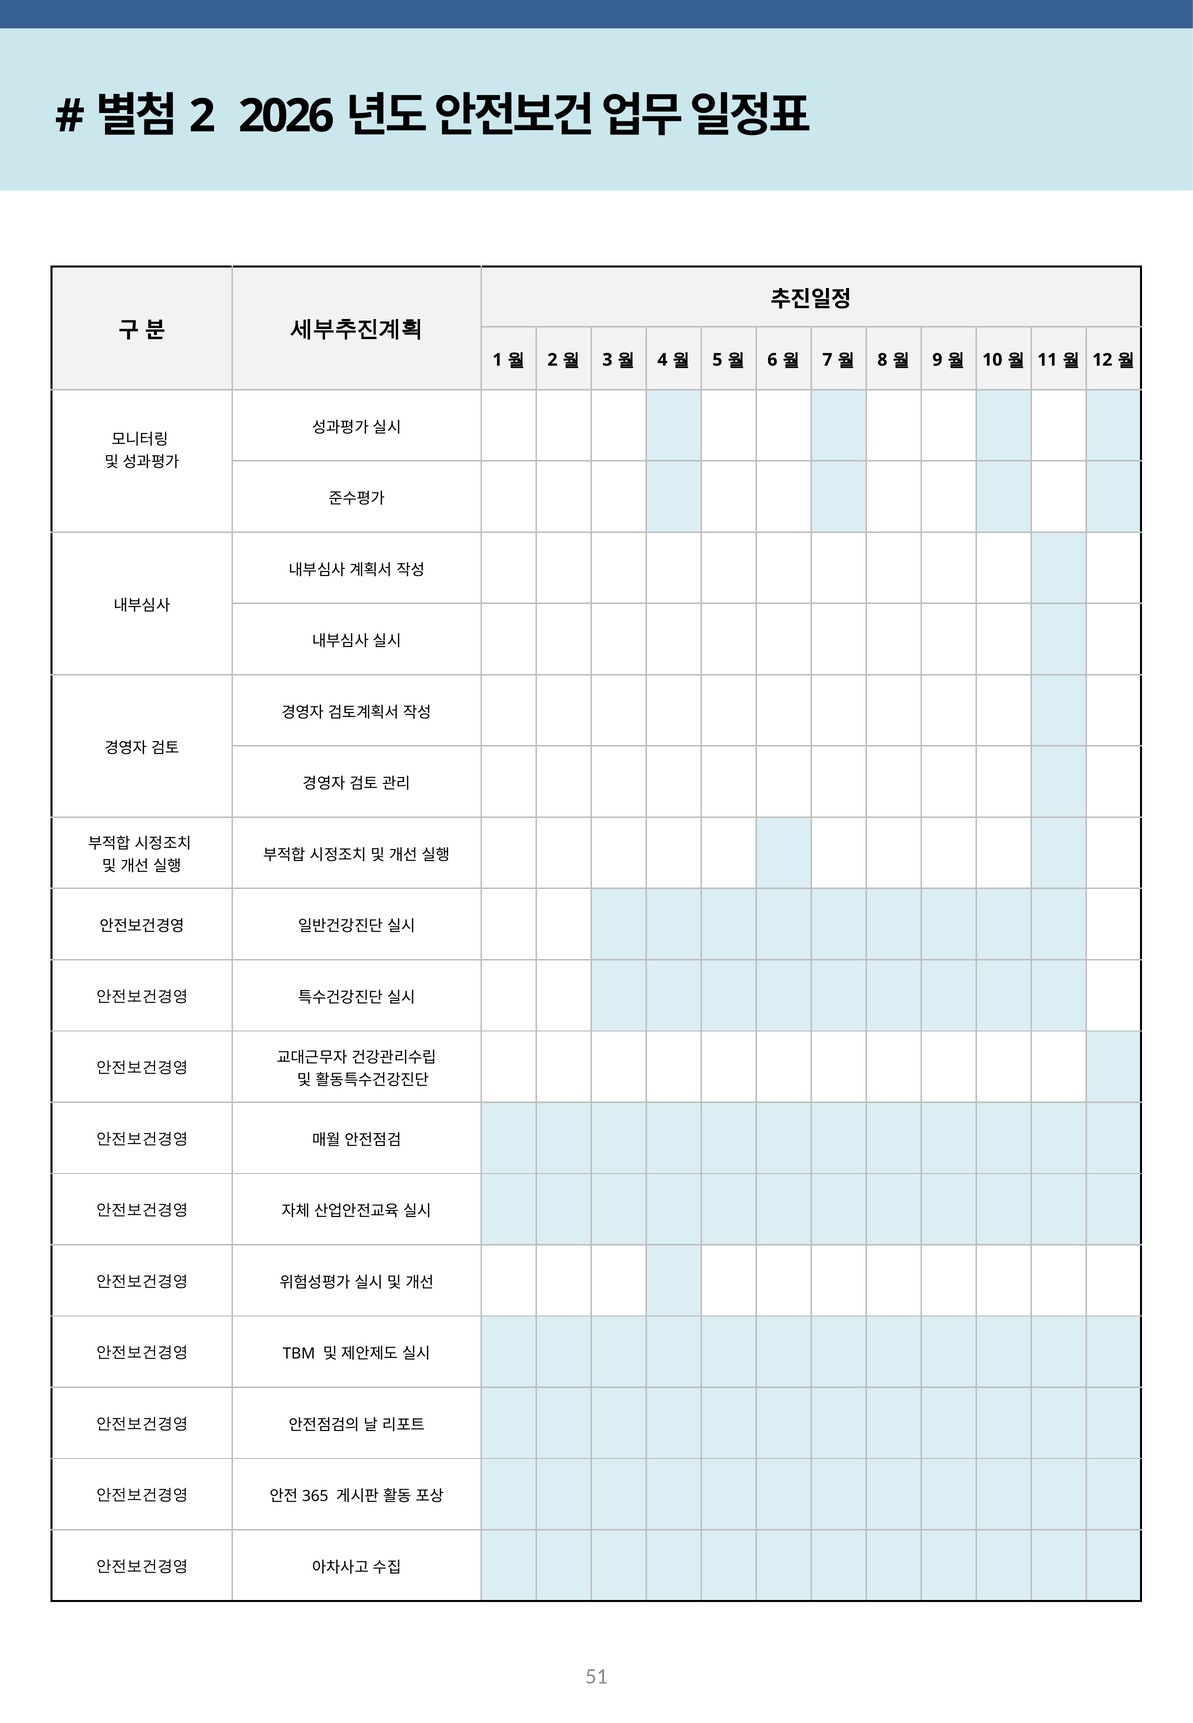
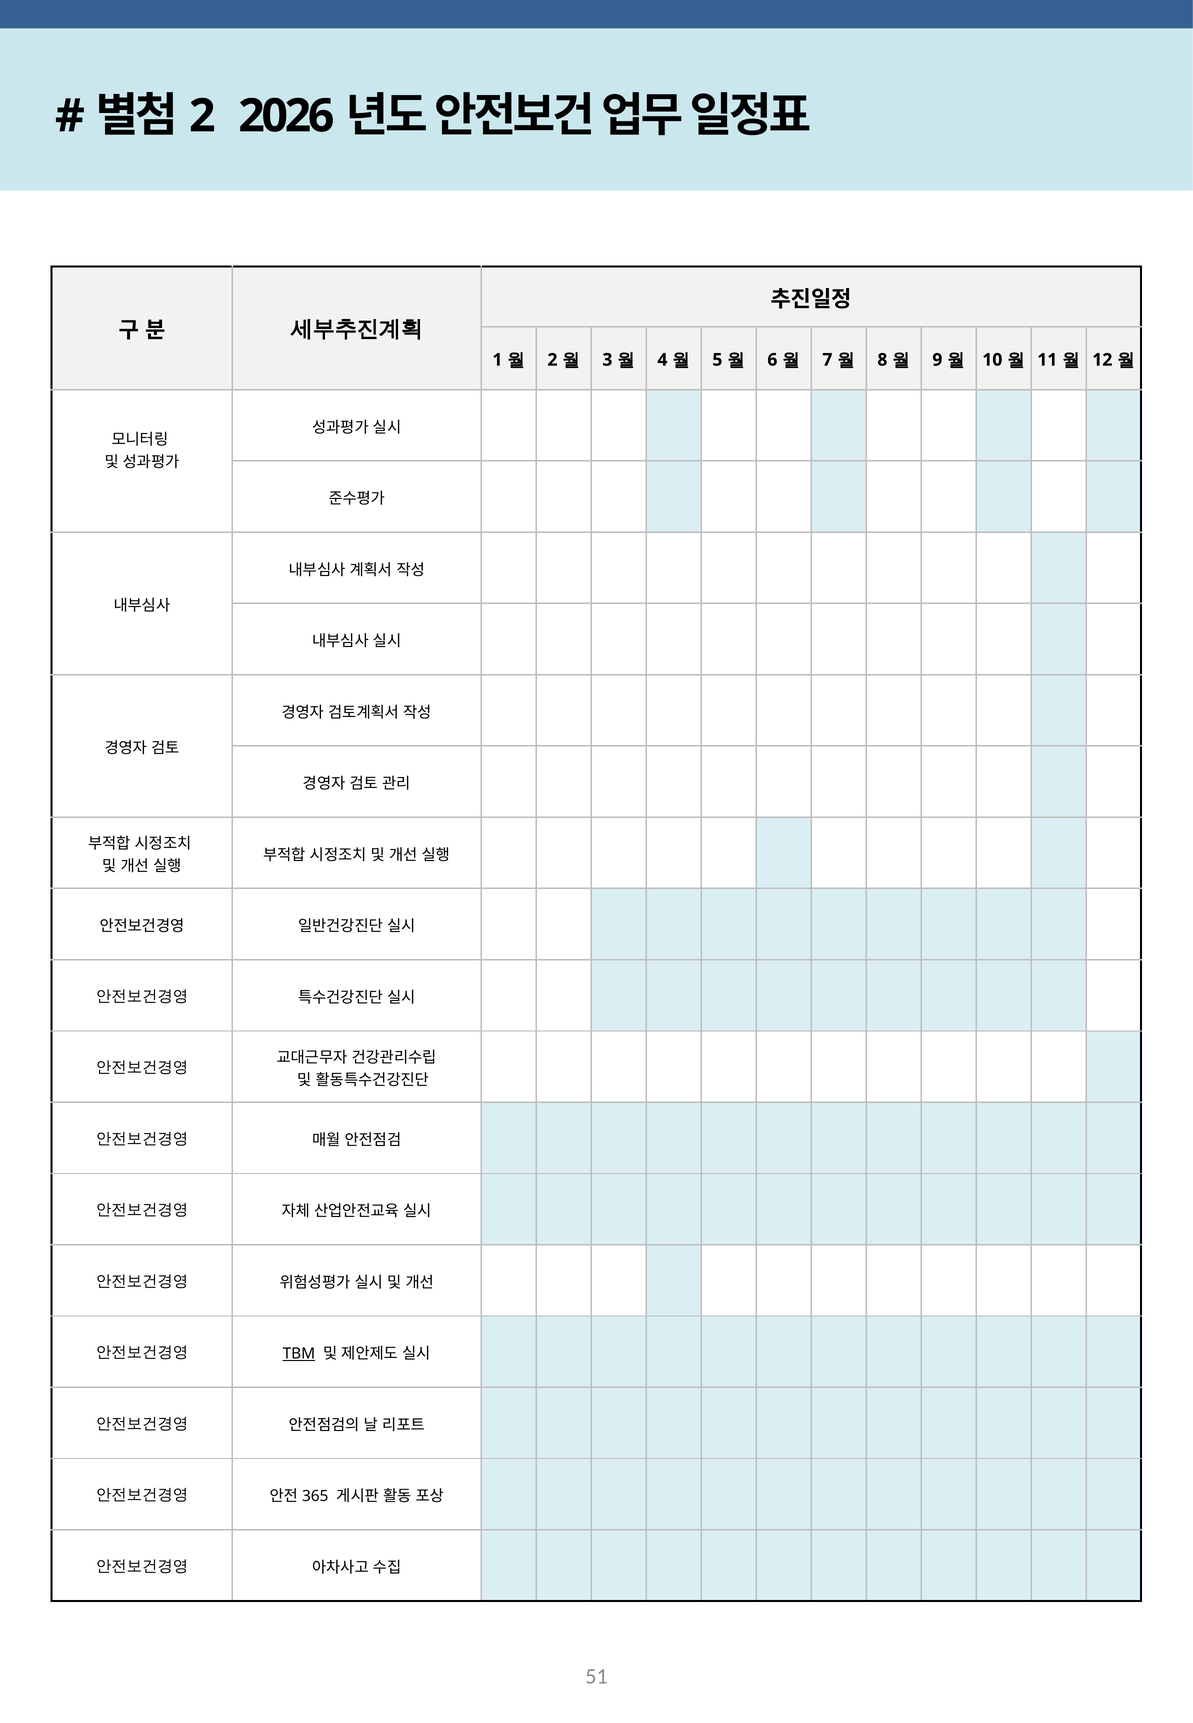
TBM underline: none -> present (299, 1354)
